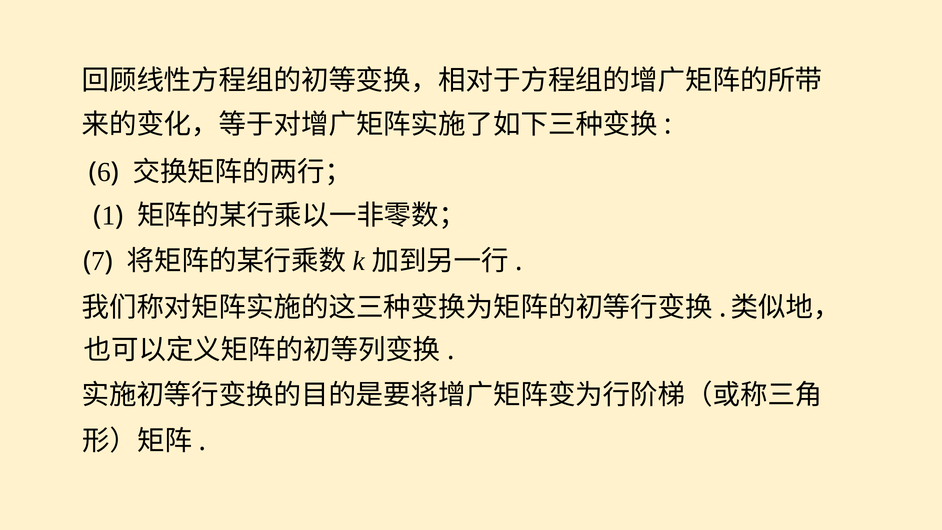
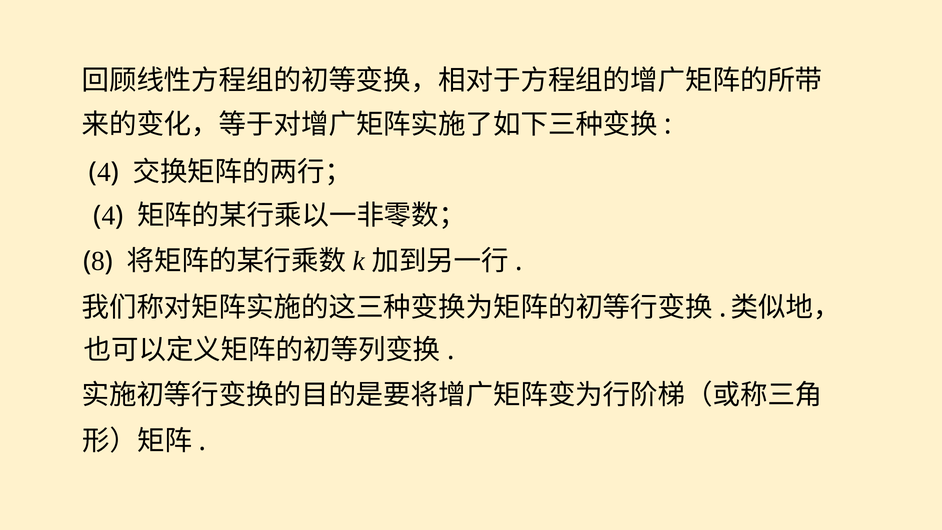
6: 6 -> 4 (104, 172)
1: 1 -> 4 (108, 216)
7: 7 -> 8 (98, 261)
